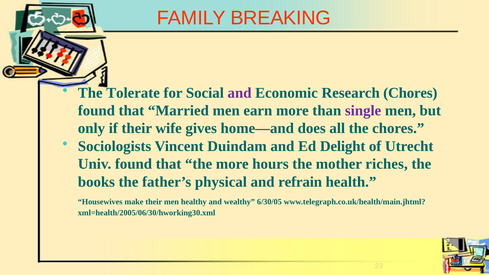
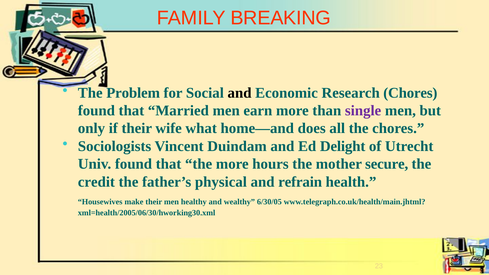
Tolerate: Tolerate -> Problem (133, 93)
and colour: purple -> black (240, 93)
gives: gives -> what (201, 128)
riches: riches -> secure (387, 164)
books: books -> credit (96, 182)
